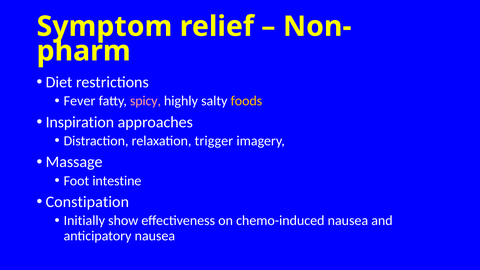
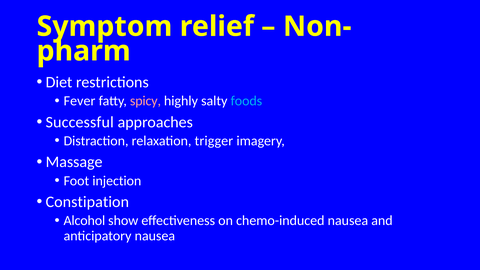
foods colour: yellow -> light blue (246, 101)
Inspiration: Inspiration -> Successful (80, 122)
intestine: intestine -> injection (117, 181)
Initially: Initially -> Alcohol (84, 221)
